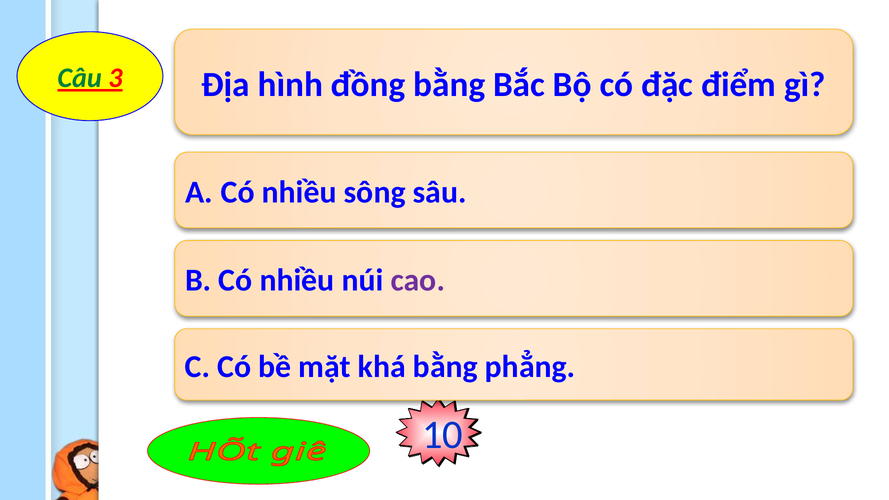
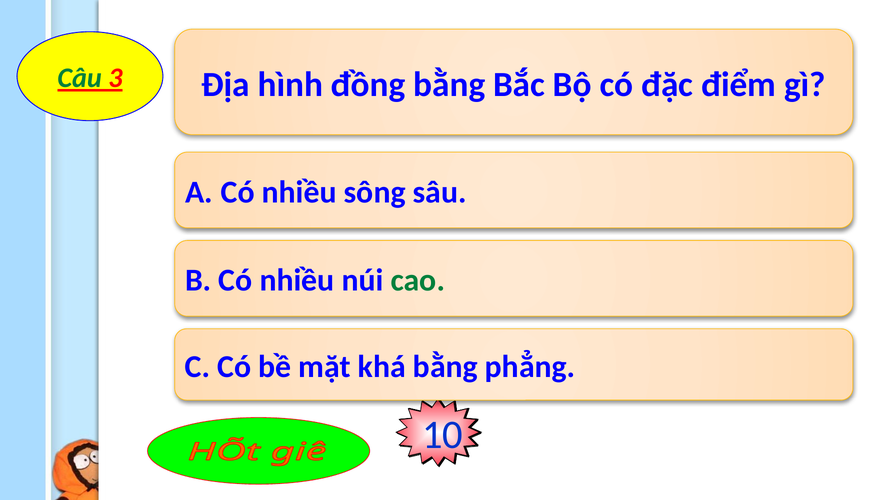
cao colour: purple -> green (418, 281)
